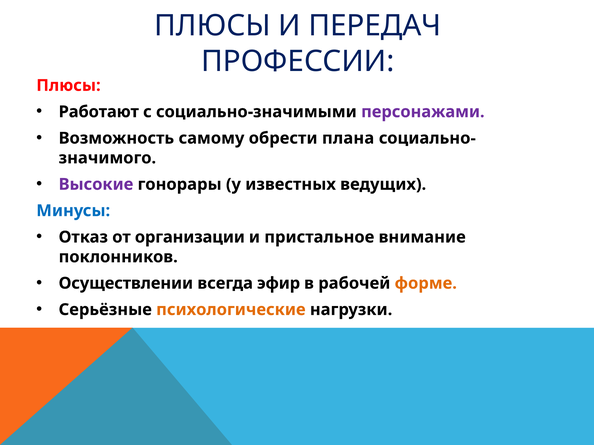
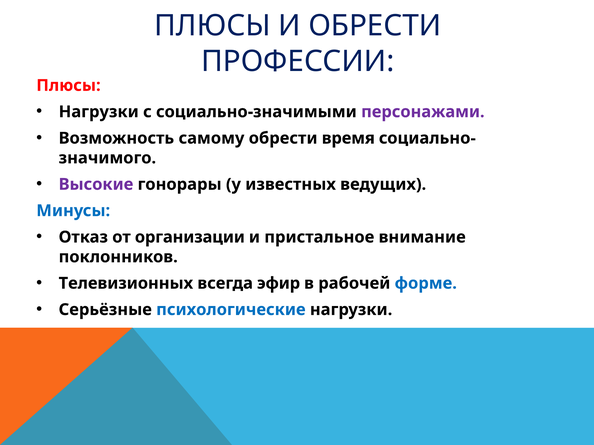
И ПЕРЕДАЧ: ПЕРЕДАЧ -> ОБРЕСТИ (375, 26)
Работают: Работают -> Нагрузки (99, 112)
плана: плана -> время (348, 138)
Осуществлении: Осуществлении -> Телевизионных (126, 284)
форме colour: orange -> blue (426, 284)
психологические colour: orange -> blue (231, 310)
